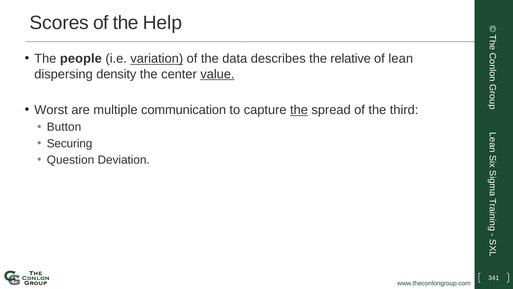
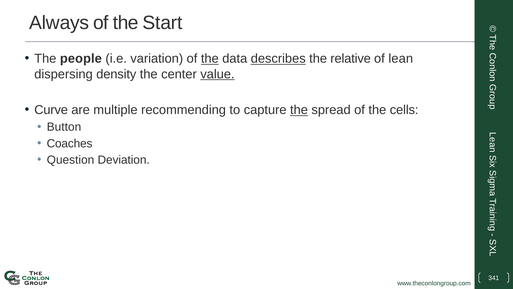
Scores: Scores -> Always (59, 23)
Help: Help -> Start (162, 23)
variation underline: present -> none (157, 59)
the underline: none -> present (210, 59)
describes underline: none -> present (278, 59)
Worst: Worst -> Curve (51, 110)
communication: communication -> recommending (184, 110)
third: third -> cells (404, 110)
Securing: Securing -> Coaches (70, 143)
